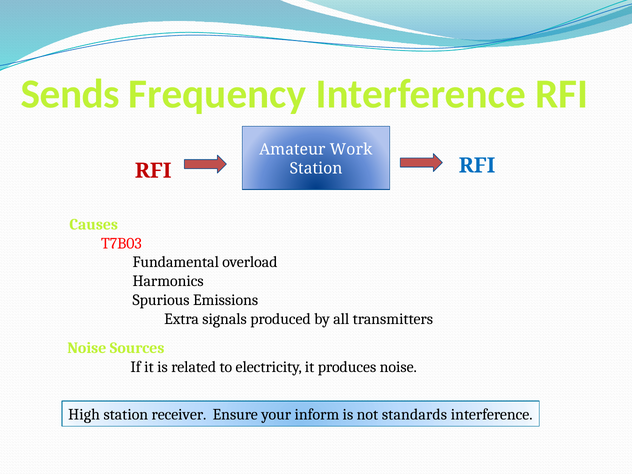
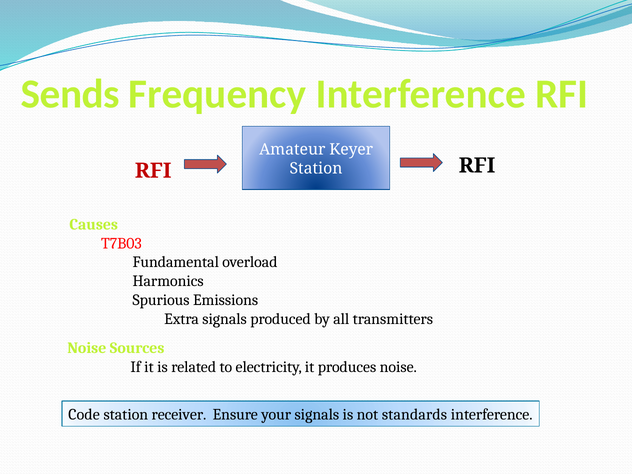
Work: Work -> Keyer (351, 150)
RFI colour: blue -> black (477, 165)
High: High -> Code (84, 415)
your inform: inform -> signals (317, 415)
